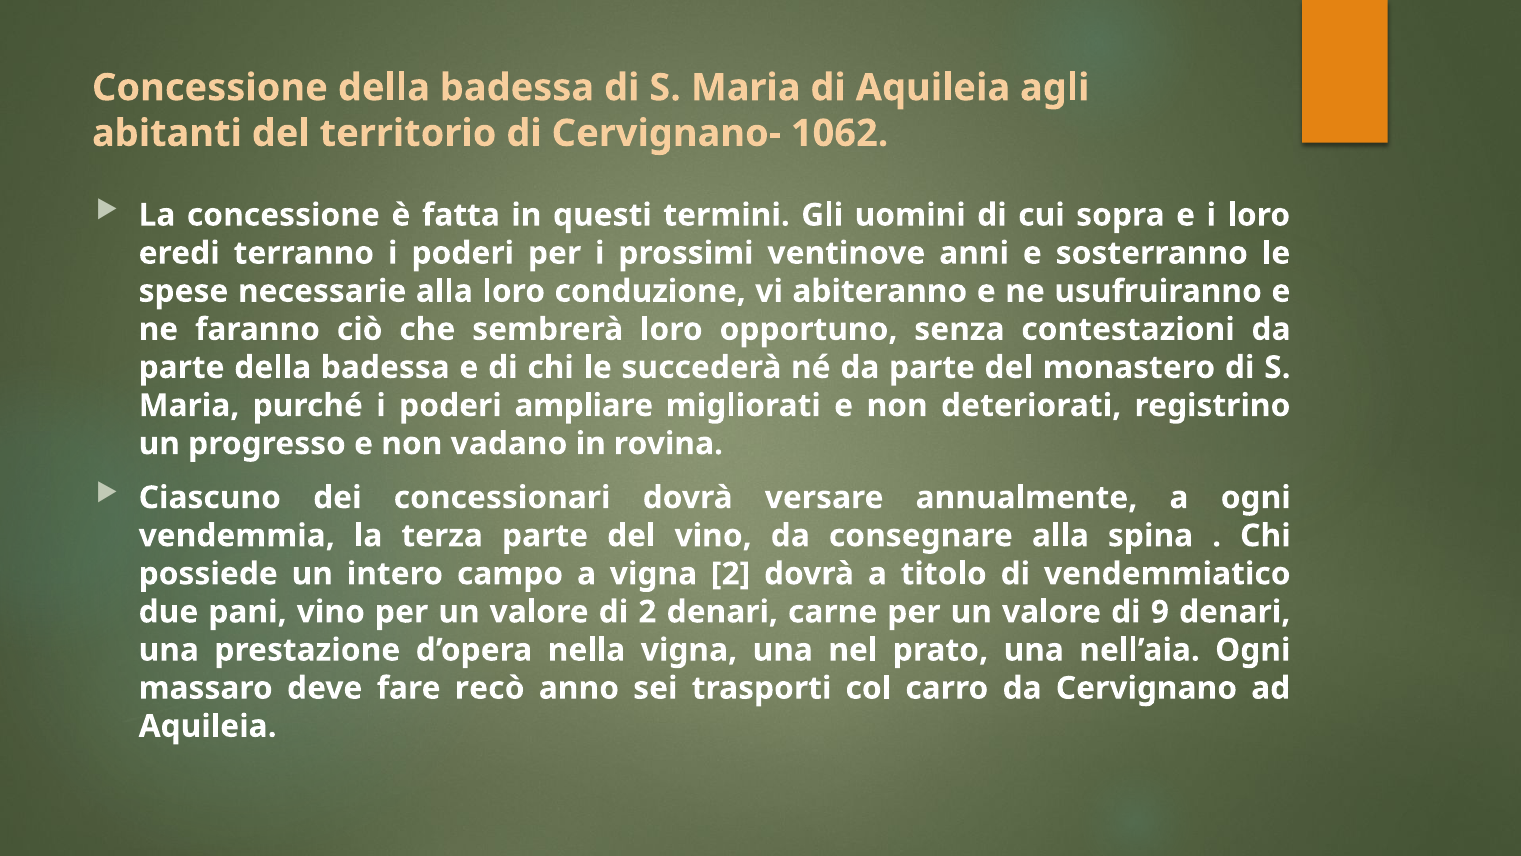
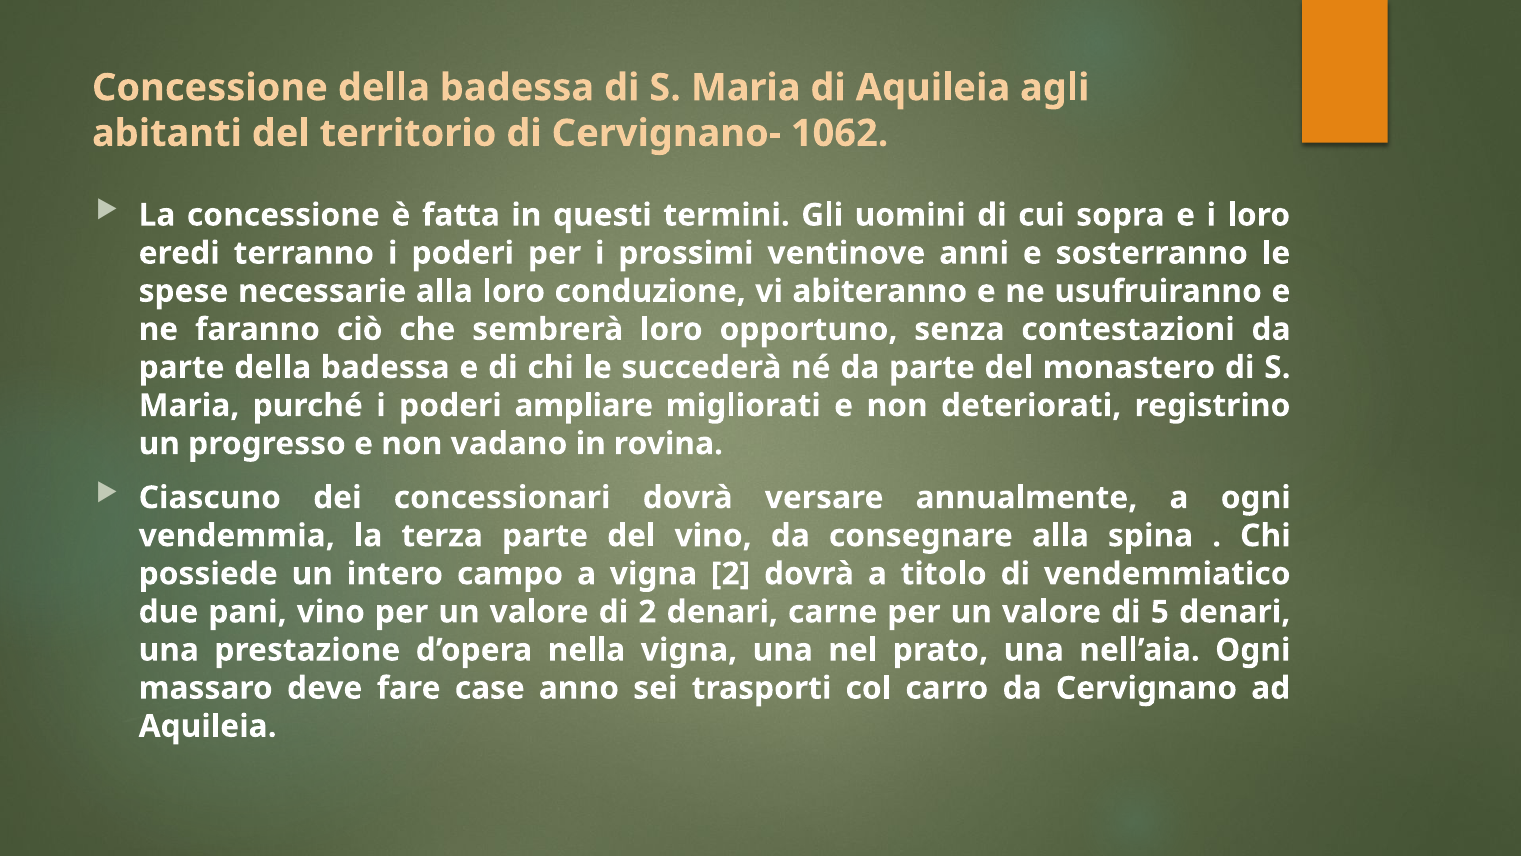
9: 9 -> 5 (1160, 612)
recò: recò -> case (490, 688)
